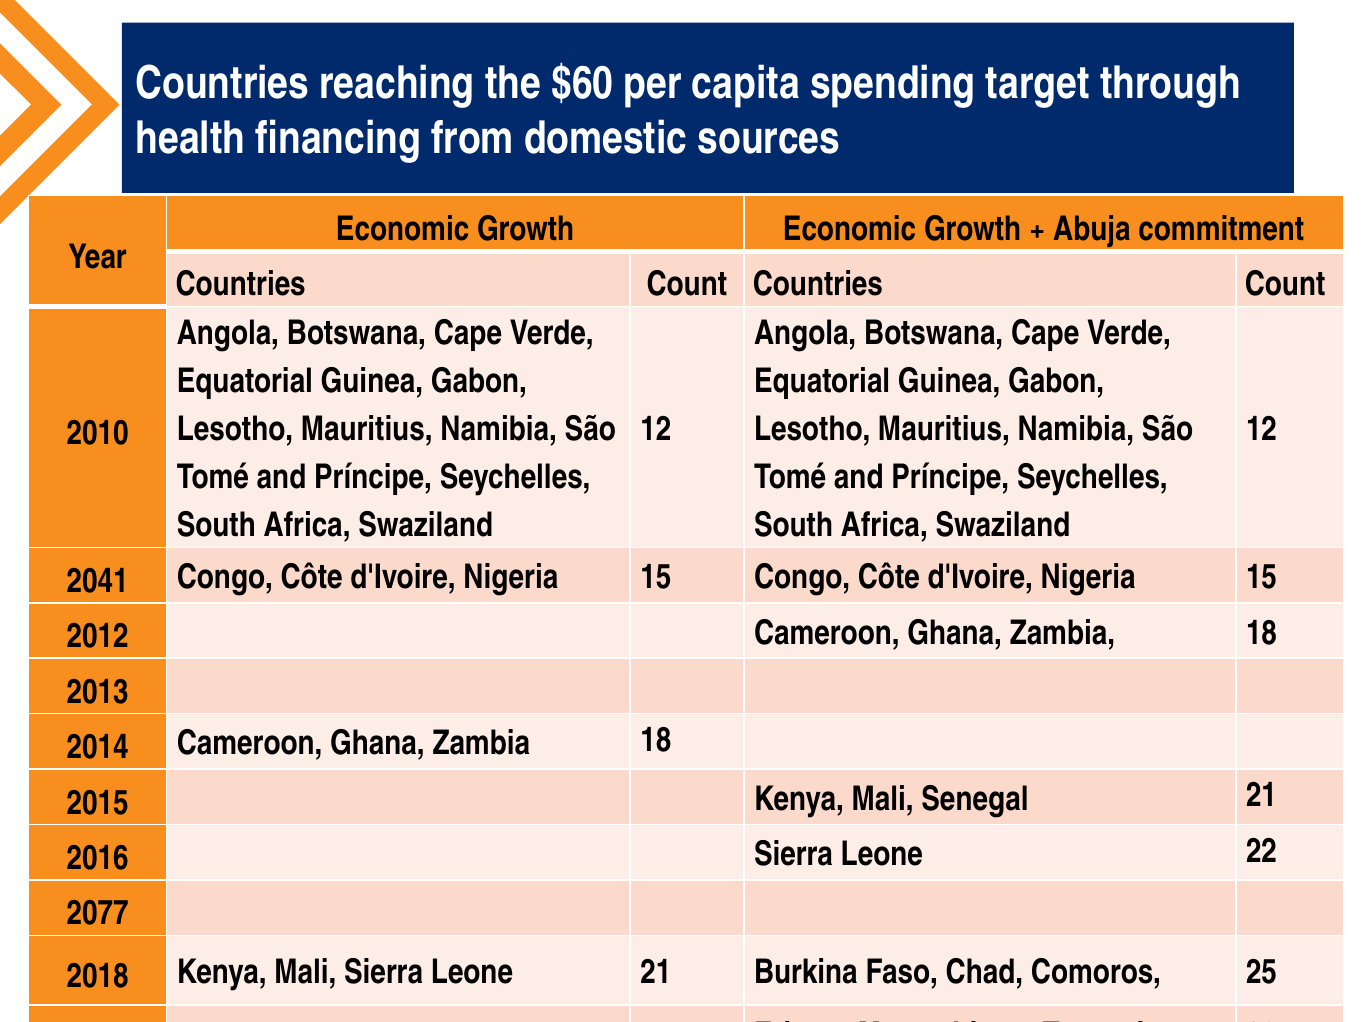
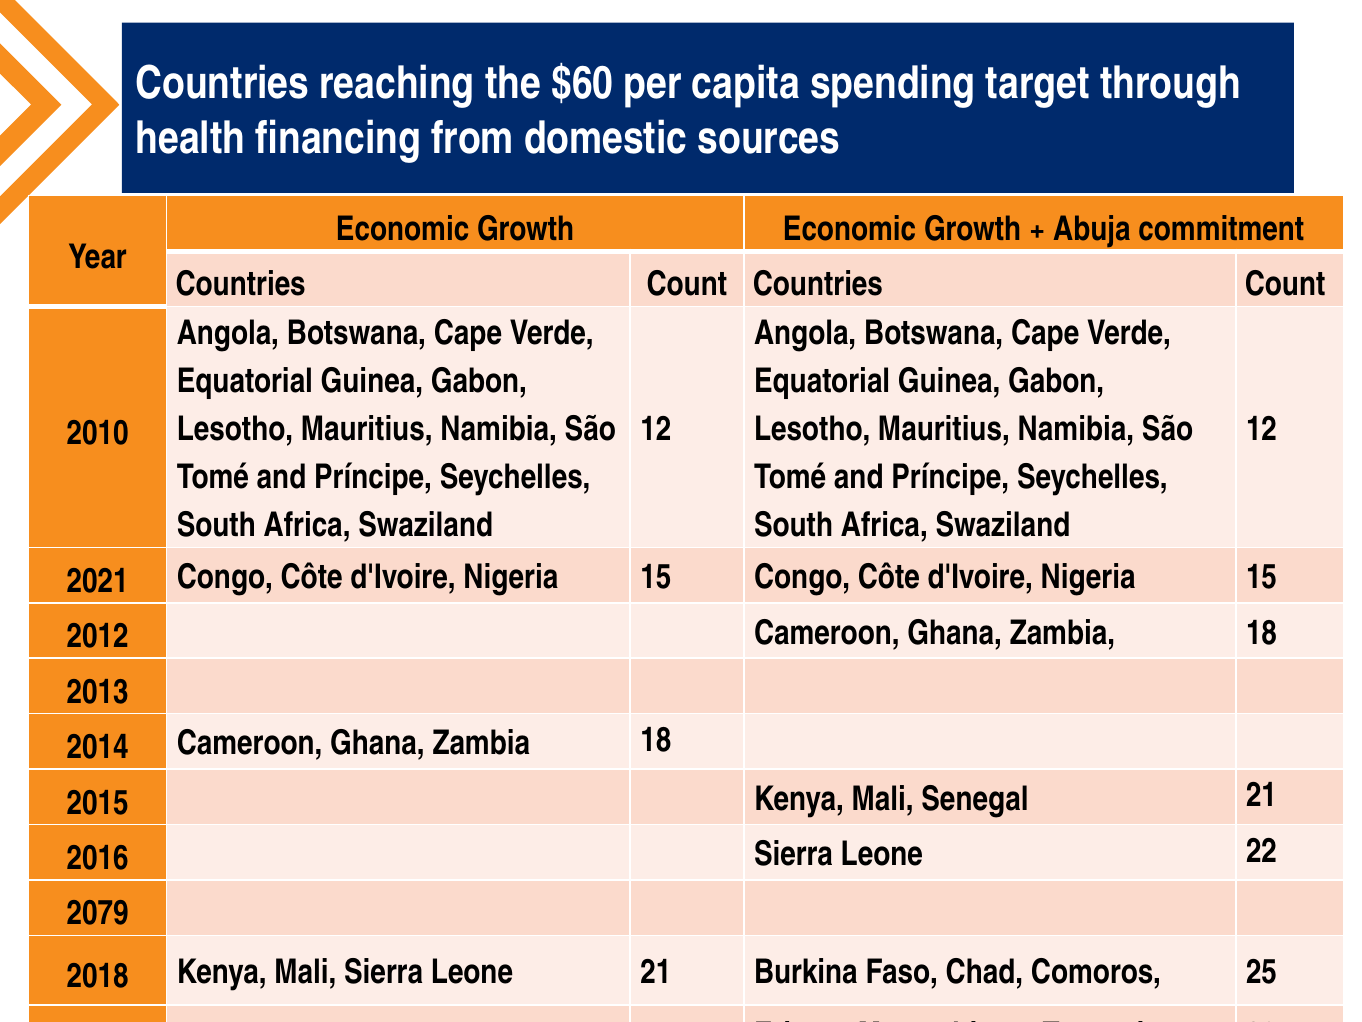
2041: 2041 -> 2021 (98, 581)
2077: 2077 -> 2079 (98, 913)
